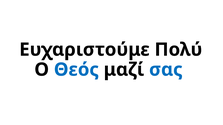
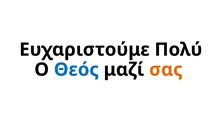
σας colour: blue -> orange (166, 70)
